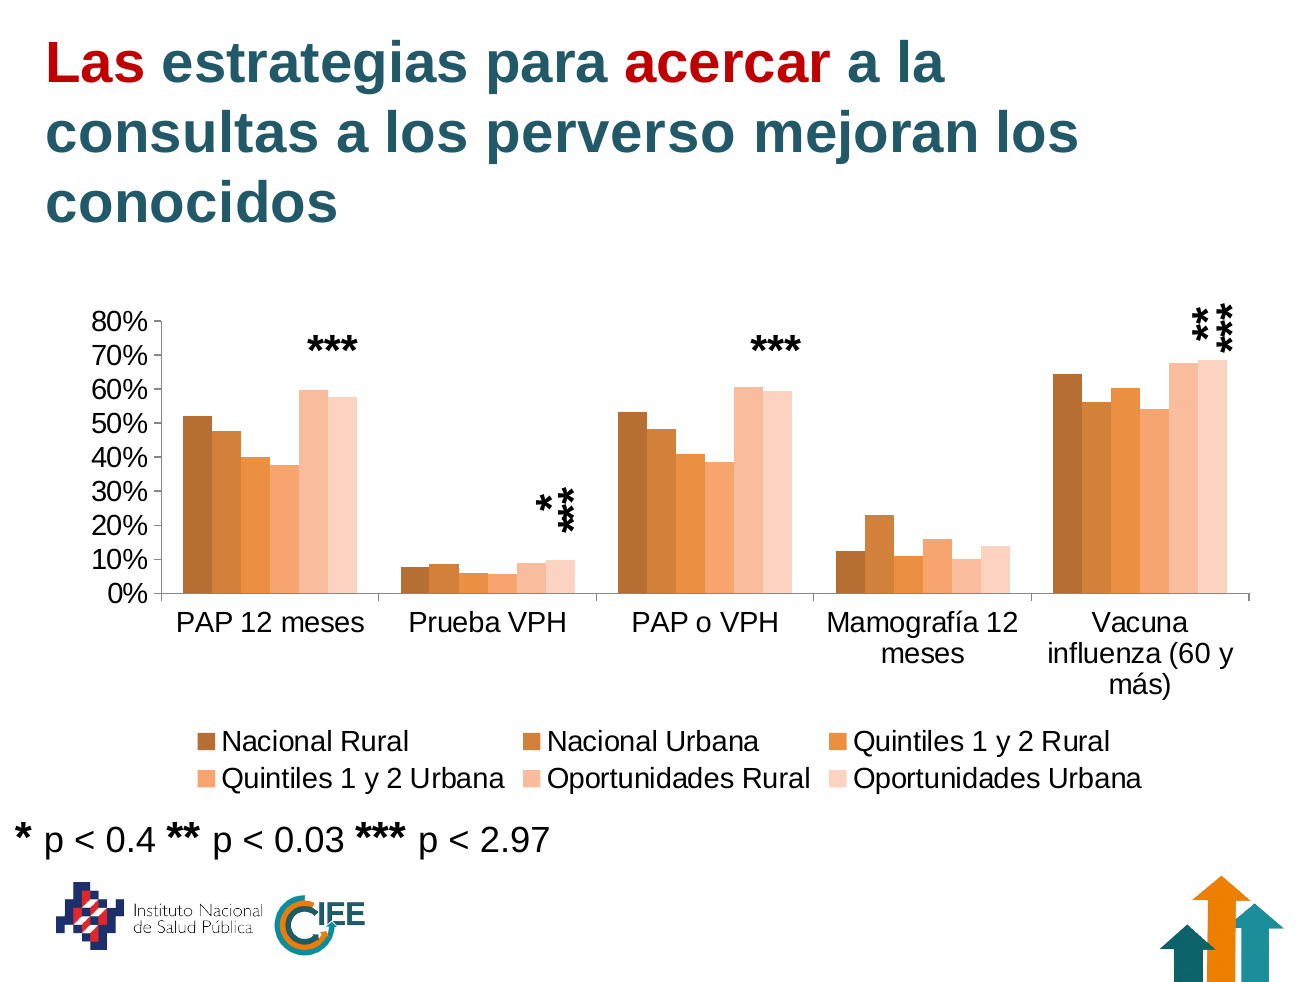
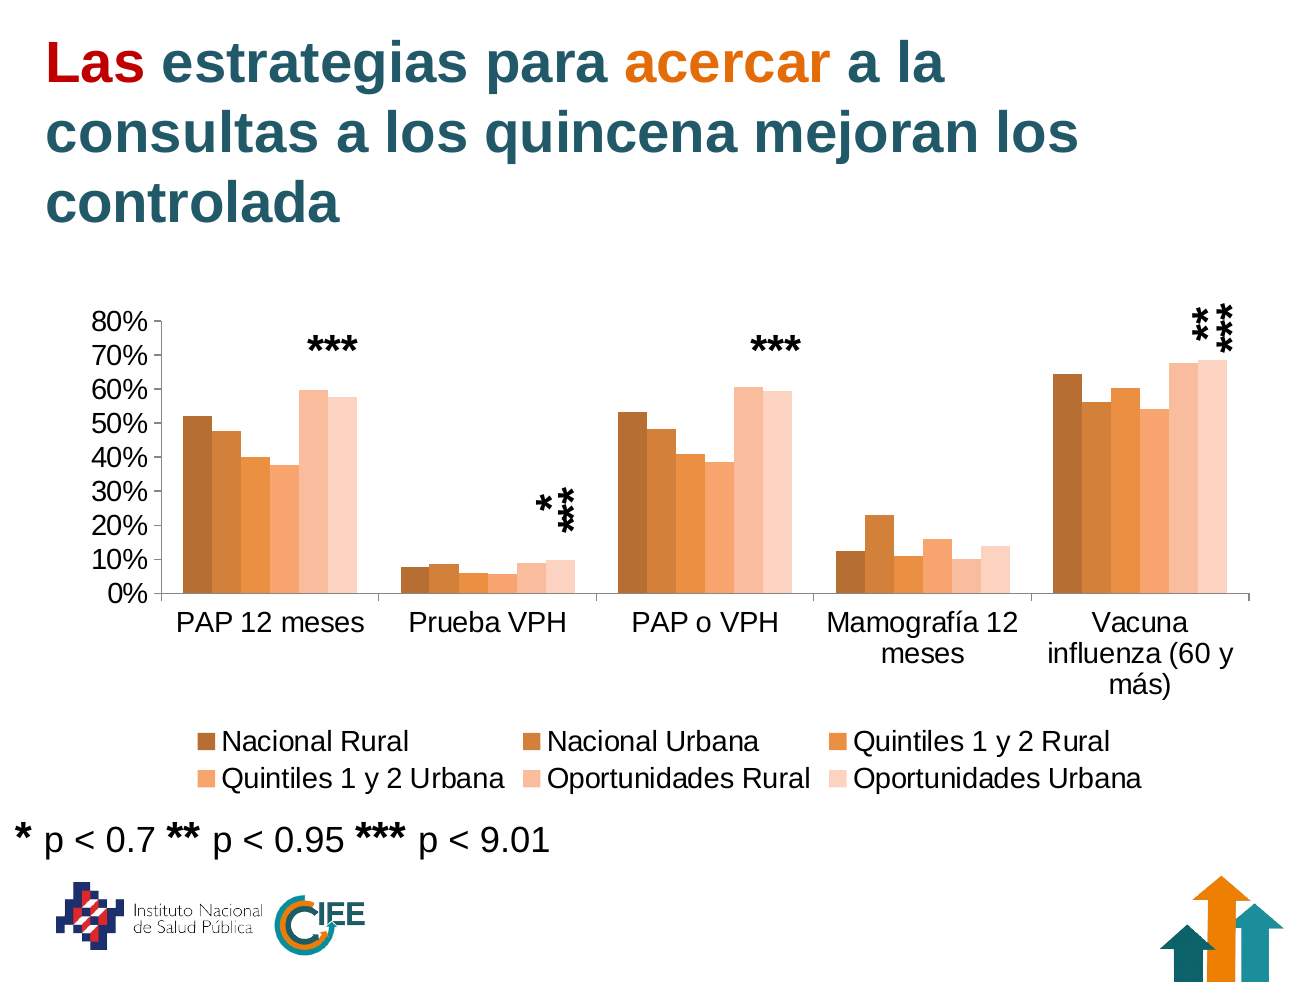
acercar colour: red -> orange (728, 64)
perverso: perverso -> quincena (611, 133)
conocidos: conocidos -> controlada (193, 203)
0.4: 0.4 -> 0.7 (131, 840)
0.03: 0.03 -> 0.95 (309, 840)
2.97: 2.97 -> 9.01 (515, 840)
